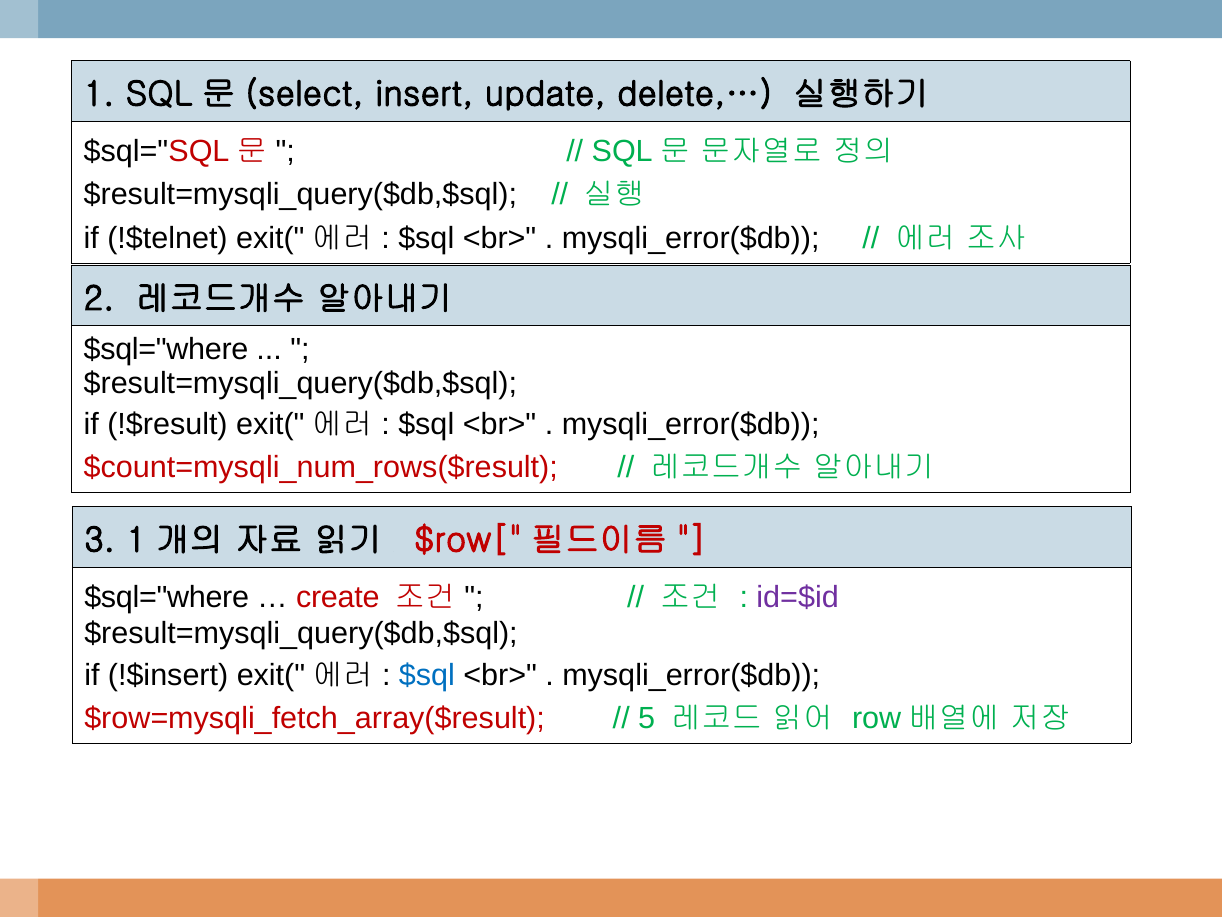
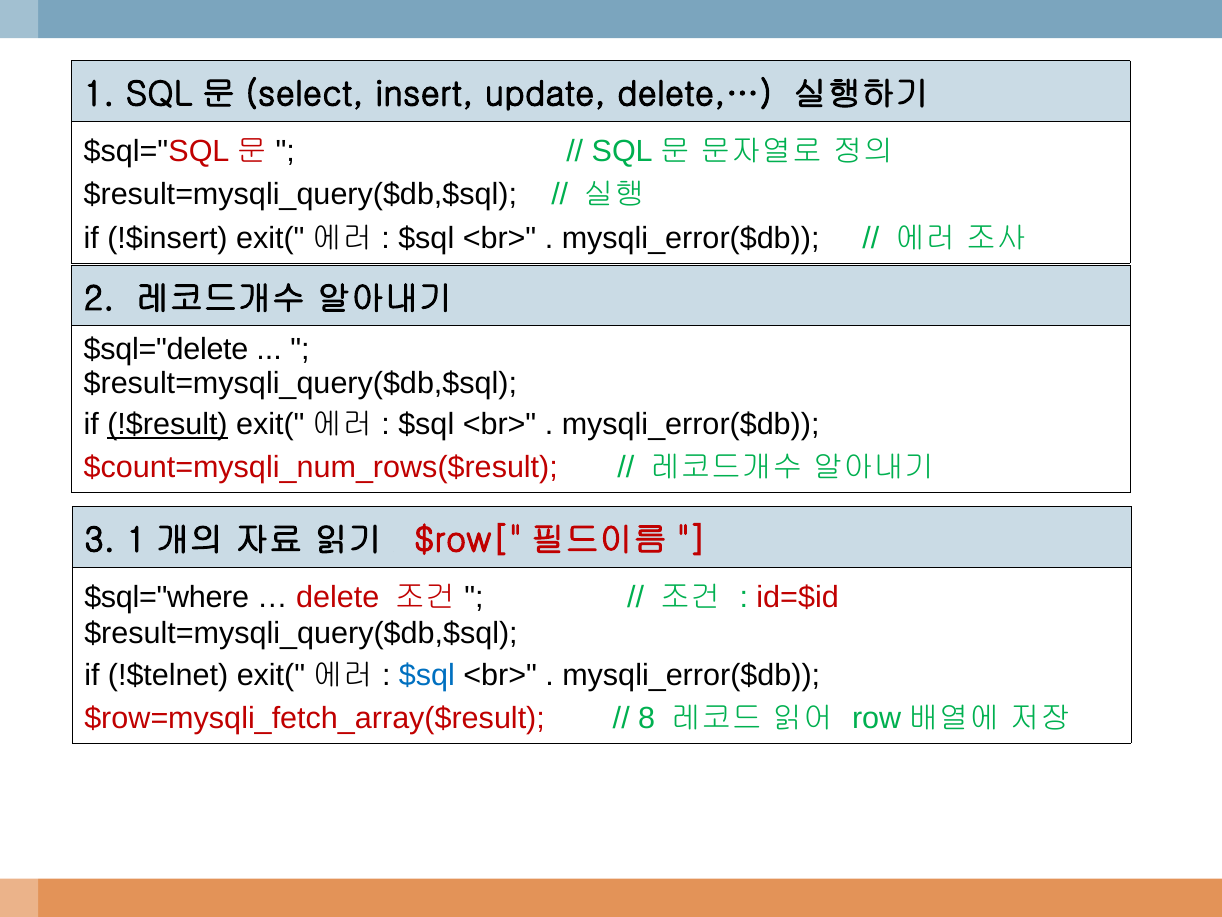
!$telnet: !$telnet -> !$insert (167, 238)
$sql="where: $sql="where -> $sql="delete (166, 349)
!$result underline: none -> present (167, 424)
create: create -> delete (338, 597)
id=$id colour: purple -> red (798, 597)
!$insert: !$insert -> !$telnet (168, 675)
5: 5 -> 8 (647, 718)
